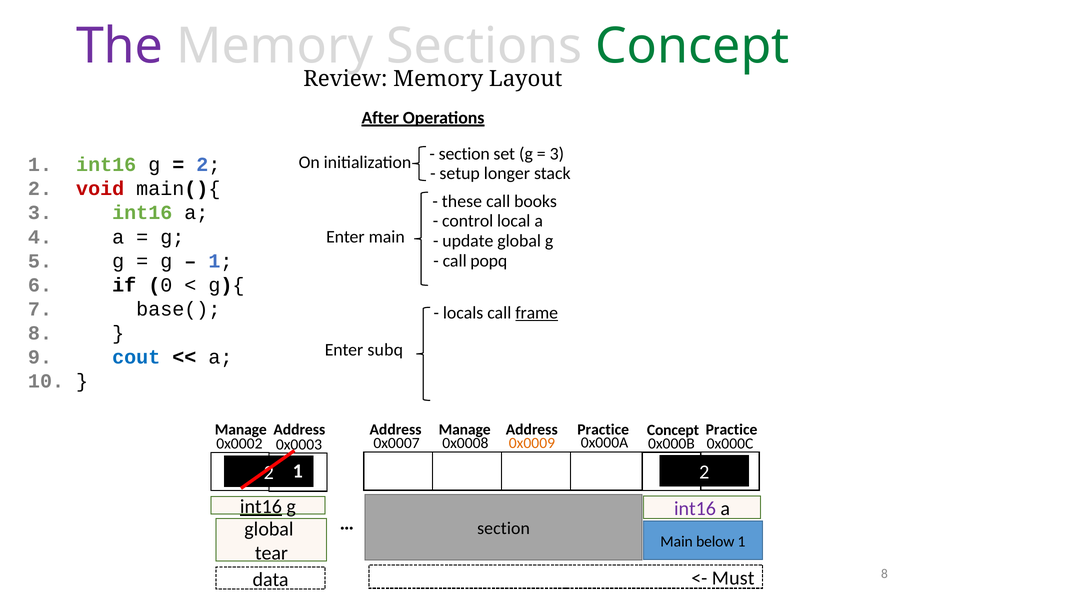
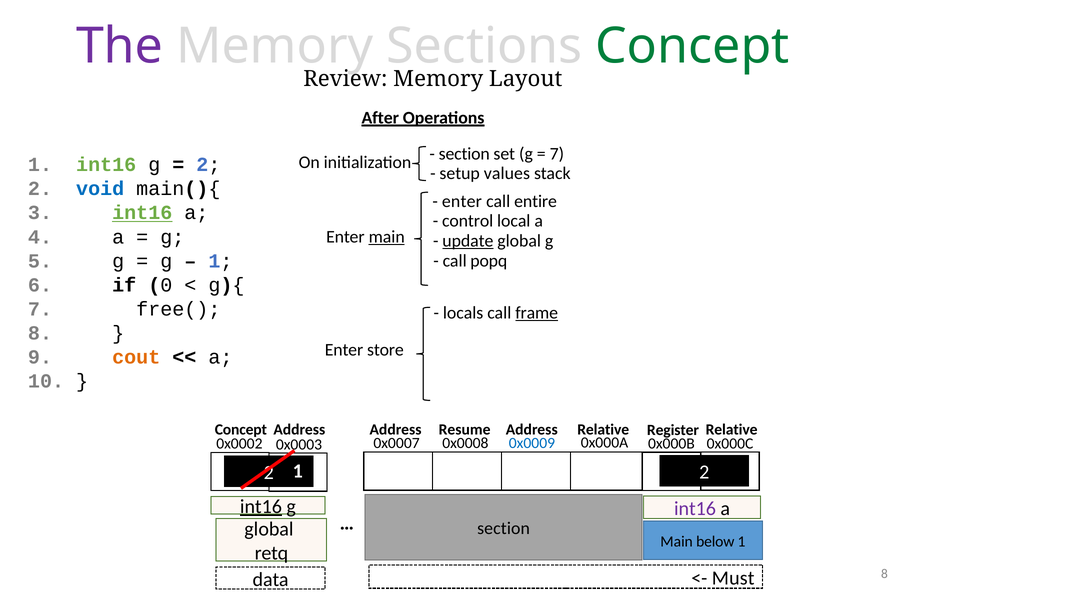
3: 3 -> 7 (557, 154)
longer: longer -> values (507, 174)
void colour: red -> blue (100, 189)
these: these -> enter (462, 201)
books: books -> entire (536, 201)
int16 underline: none -> present (142, 213)
main underline: none -> present (387, 237)
update underline: none -> present (468, 241)
base(: base( -> free( (178, 309)
subq: subq -> store (385, 350)
cout colour: blue -> orange (136, 357)
Manage: Manage -> Concept (241, 430)
Address Manage: Manage -> Resume (465, 430)
Address Practice: Practice -> Relative (603, 430)
Address Concept: Concept -> Register (673, 430)
Practice: Practice -> Relative (732, 430)
0x0009 colour: orange -> blue (532, 443)
tear: tear -> retq (271, 554)
